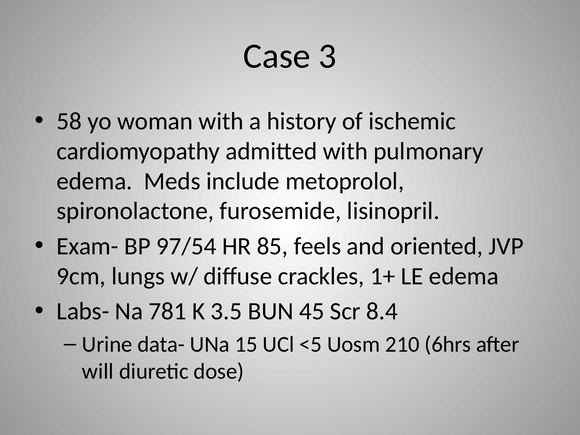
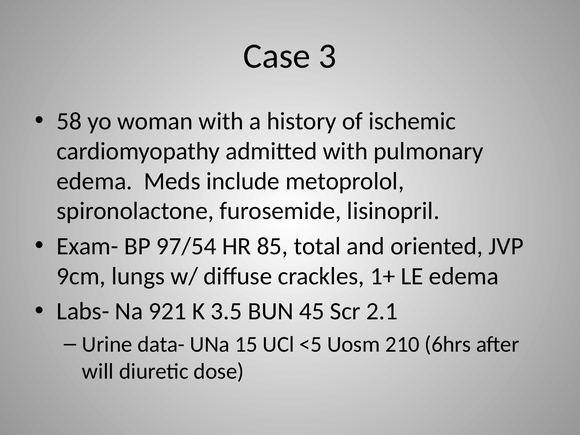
feels: feels -> total (317, 246)
781: 781 -> 921 (168, 311)
8.4: 8.4 -> 2.1 (382, 311)
